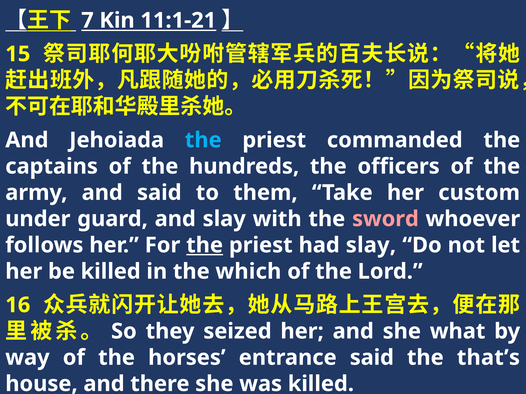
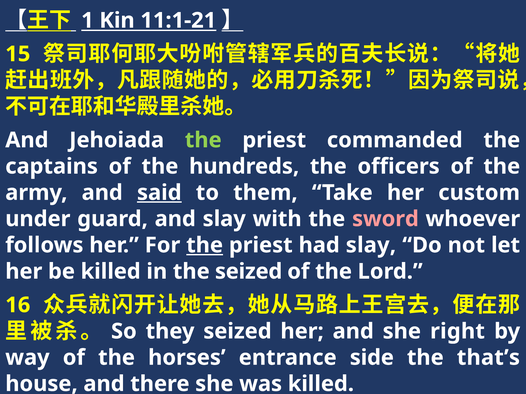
7: 7 -> 1 (87, 20)
the colour: light blue -> light green (203, 140)
said underline: none -> present (159, 193)
the which: which -> seized (249, 272)
what: what -> right (457, 332)
entrance said: said -> side (372, 358)
